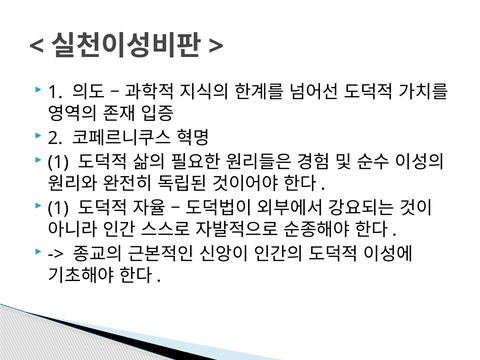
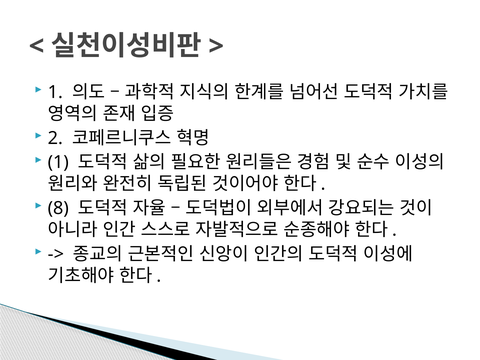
1: 1 -> 8 (58, 208)
